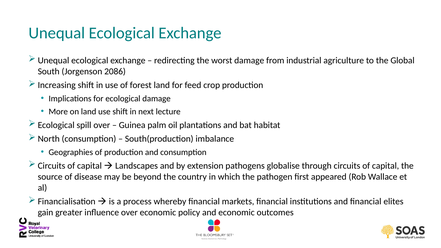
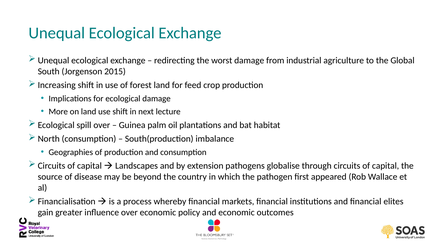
2086: 2086 -> 2015 (115, 71)
